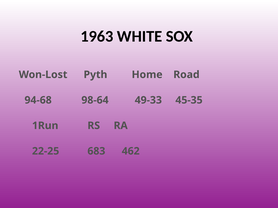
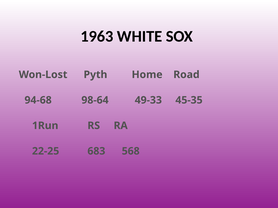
462: 462 -> 568 (131, 151)
